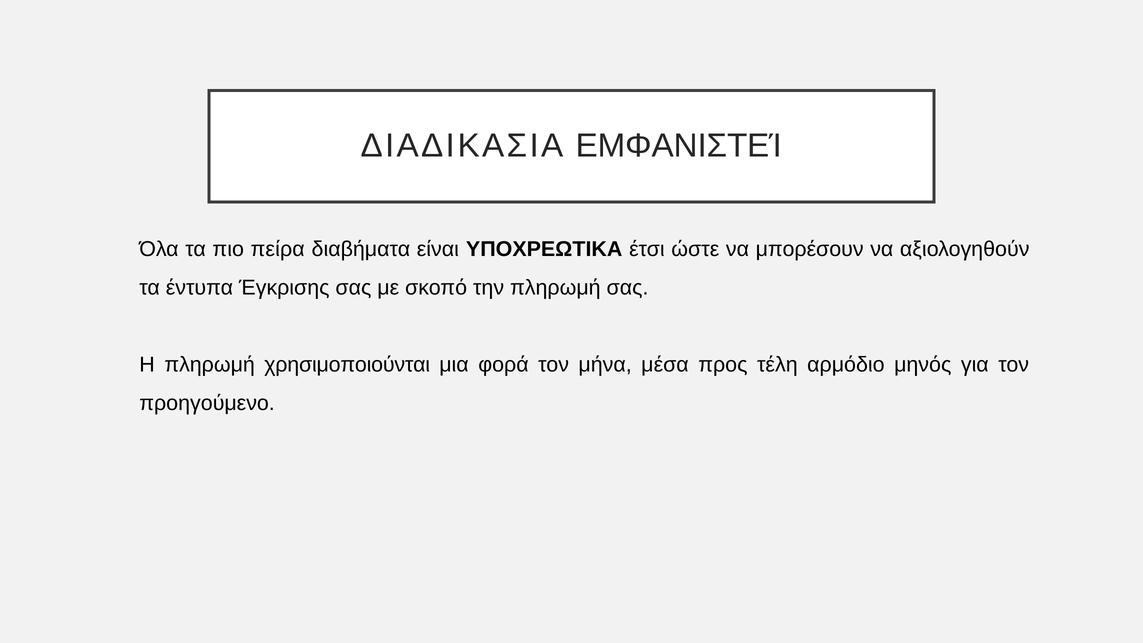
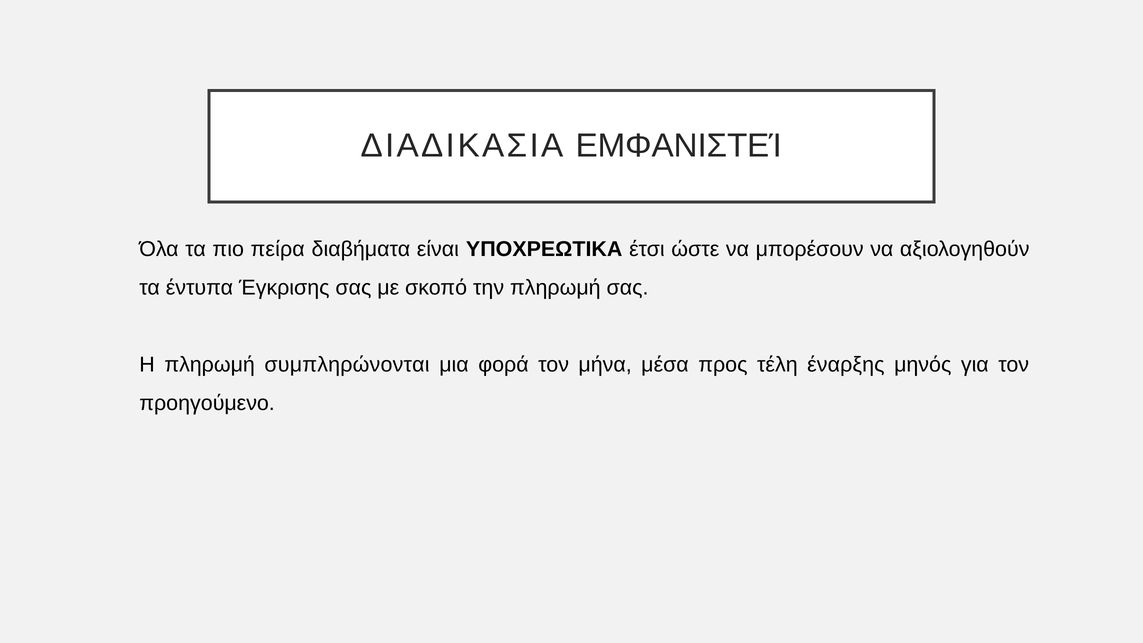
χρησιμοποιούνται: χρησιμοποιούνται -> συμπληρώνονται (347, 365)
αρμόδιο: αρμόδιο -> έναρξης (846, 365)
